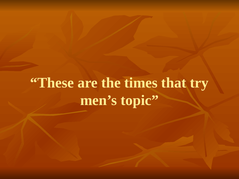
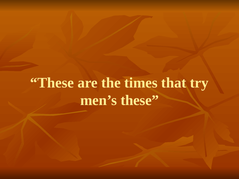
men’s topic: topic -> these (140, 100)
